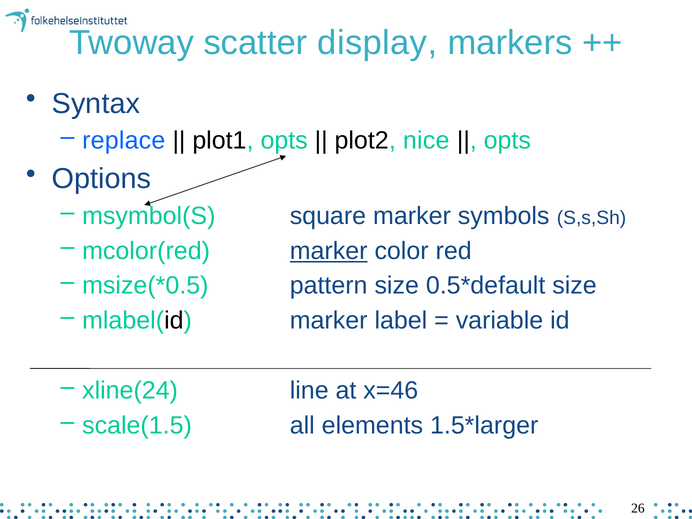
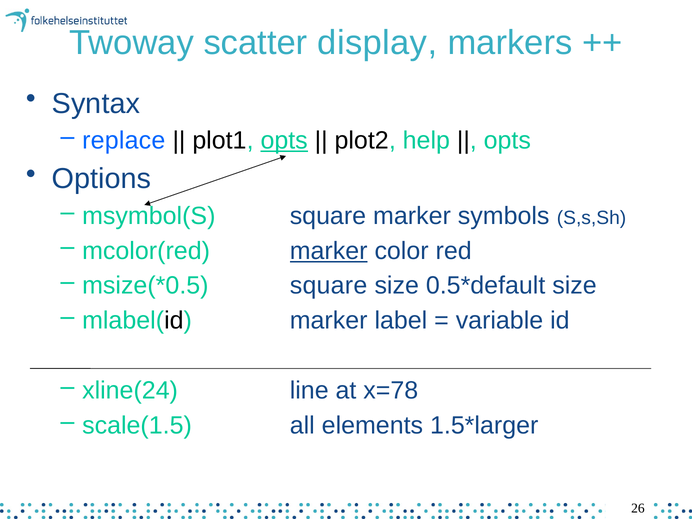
opts underline: none -> present (284, 141)
nice: nice -> help (426, 141)
pattern: pattern -> square (329, 286)
x=46: x=46 -> x=78 (391, 391)
